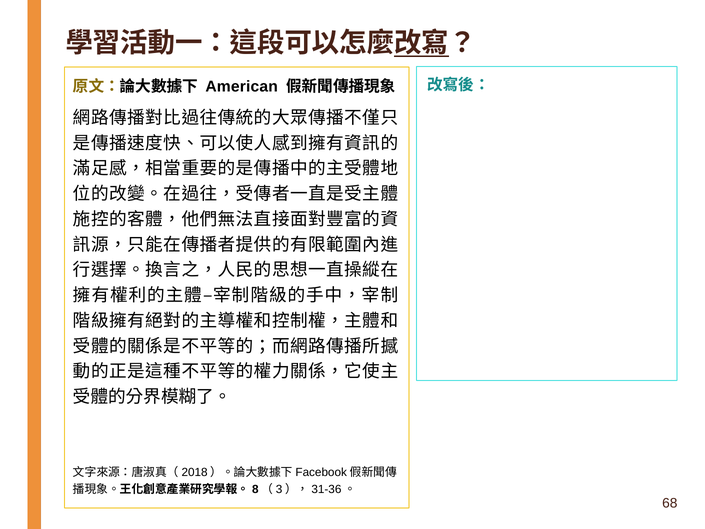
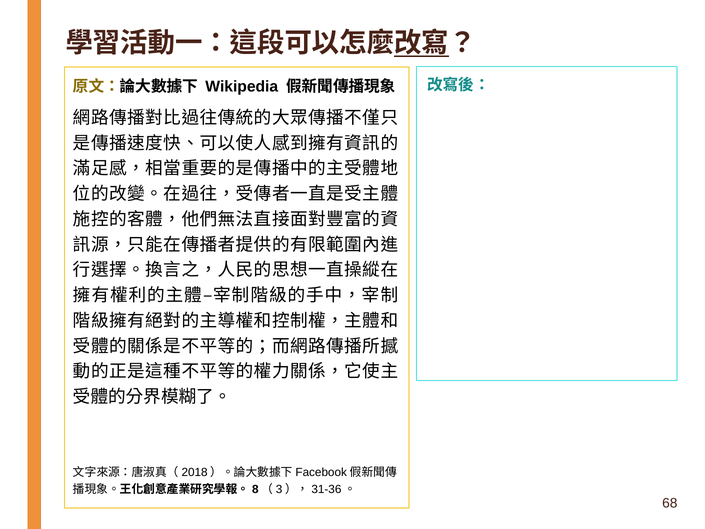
American: American -> Wikipedia (242, 87)
